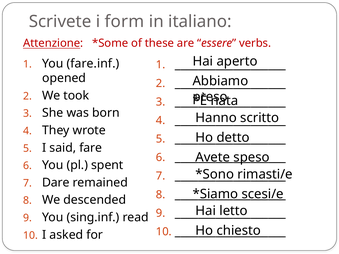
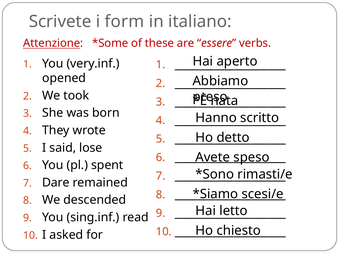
fare.inf: fare.inf -> very.inf (93, 64)
fare: fare -> lose (91, 148)
